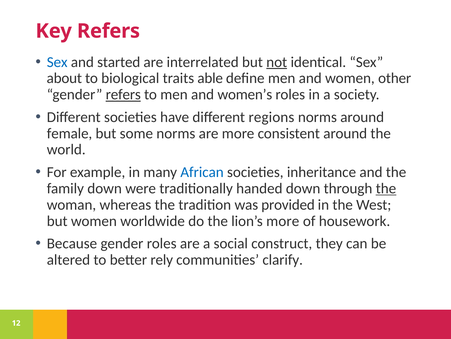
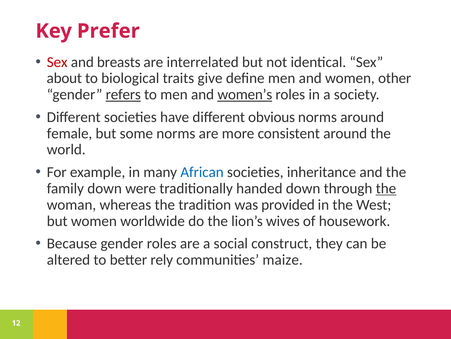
Key Refers: Refers -> Prefer (108, 31)
Sex colour: blue -> red (57, 62)
started: started -> breasts (119, 62)
not underline: present -> none (277, 62)
able: able -> give (210, 78)
women’s underline: none -> present (245, 94)
regions: regions -> obvious (272, 117)
lion’s more: more -> wives (283, 221)
clarify: clarify -> maize (283, 259)
